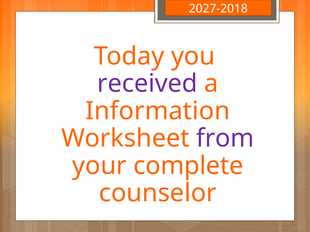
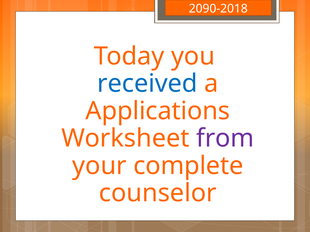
2027-2018: 2027-2018 -> 2090-2018 (218, 9)
received colour: purple -> blue (147, 84)
Information: Information -> Applications (158, 111)
